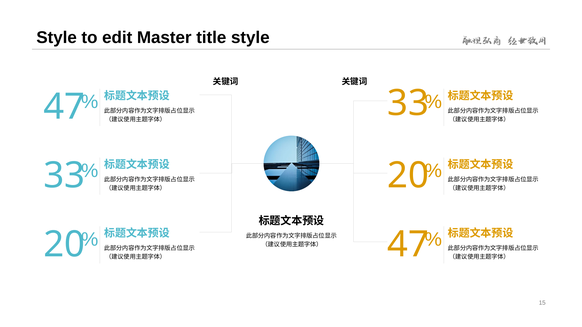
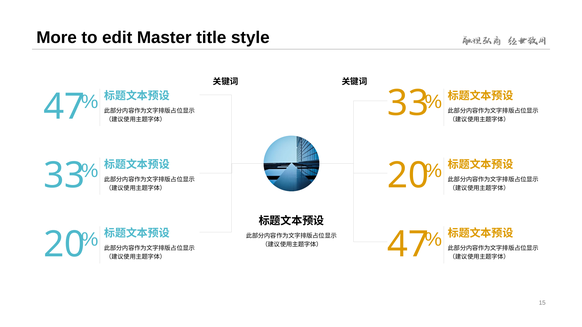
Style: Style -> More (57, 38)
